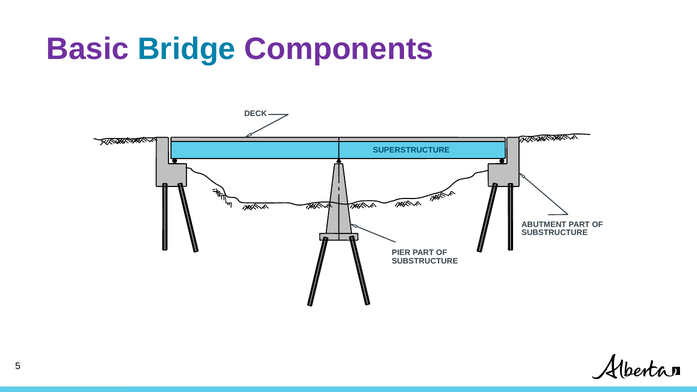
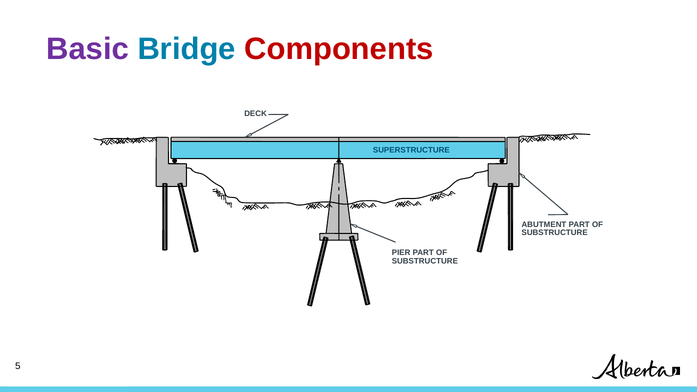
Components colour: purple -> red (339, 49)
